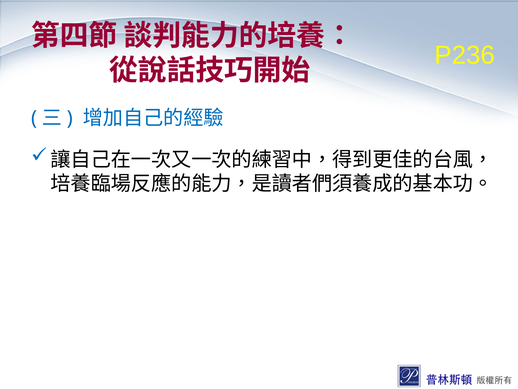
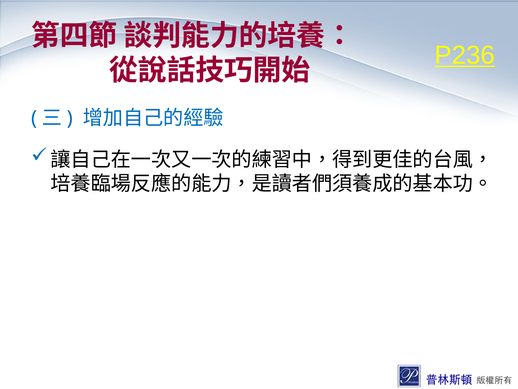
P236 underline: none -> present (465, 55)
